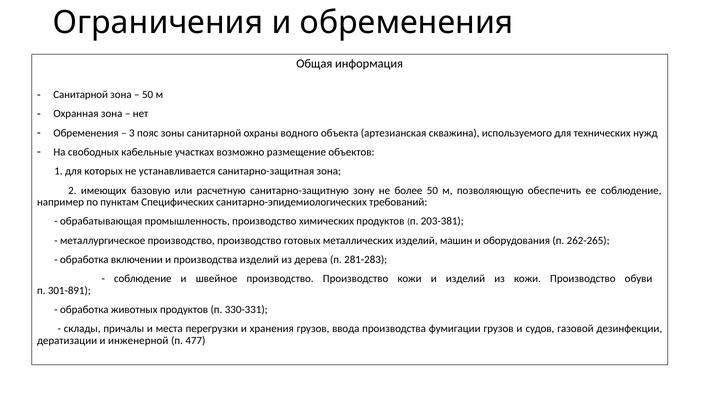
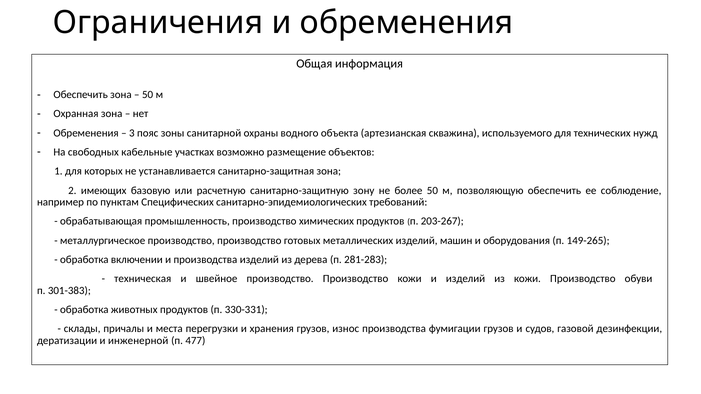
Санитарной: Санитарной -> Обеспечить (81, 95)
203-381: 203-381 -> 203-267 (442, 222)
262-265: 262-265 -> 149-265 (588, 241)
соблюдение: соблюдение -> техническая (143, 279)
301-891: 301-891 -> 301-383 (69, 291)
ввода: ввода -> износ (346, 329)
